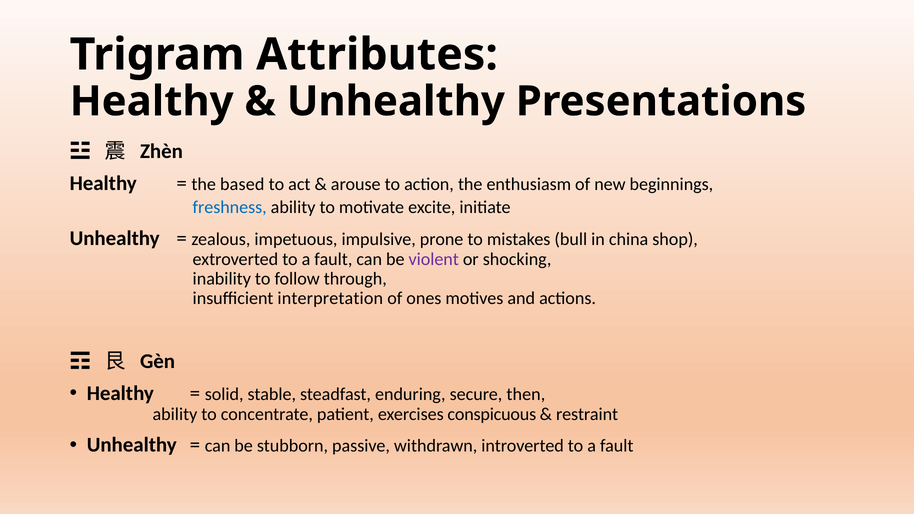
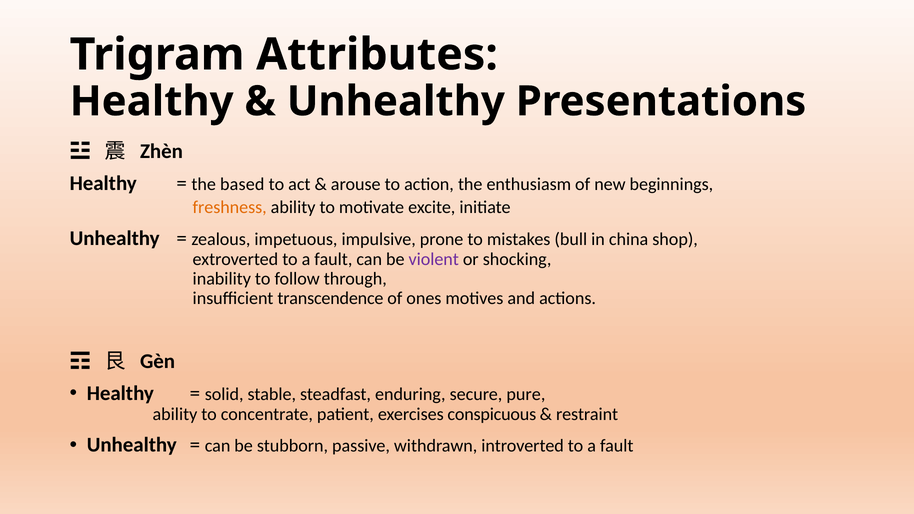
freshness colour: blue -> orange (230, 207)
interpretation: interpretation -> transcendence (330, 299)
then: then -> pure (526, 394)
